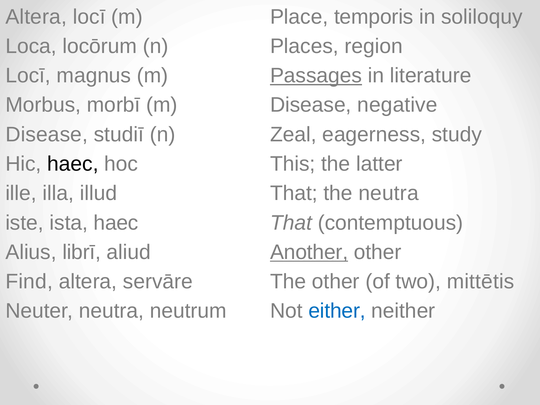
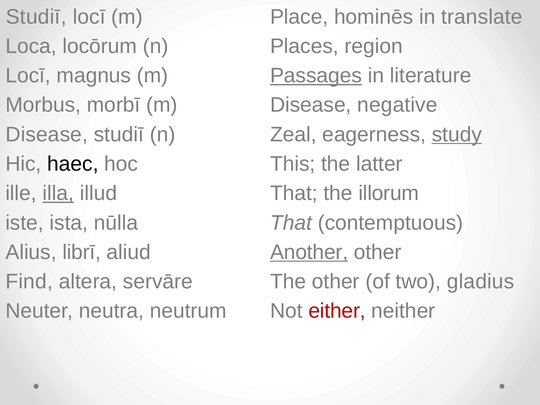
Altera: Altera -> Studiī (36, 17)
temporis: temporis -> hominēs (374, 17)
soliloquy: soliloquy -> translate (482, 17)
study underline: none -> present (457, 134)
illa underline: none -> present (58, 193)
the neutra: neutra -> illorum (389, 193)
ista haec: haec -> nūlla (116, 223)
mittētis: mittētis -> gladius (481, 282)
either colour: blue -> red (337, 311)
